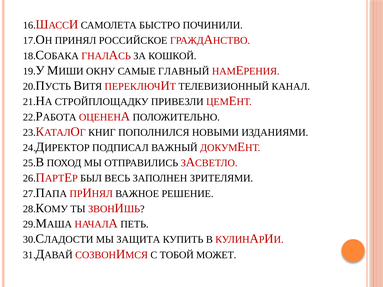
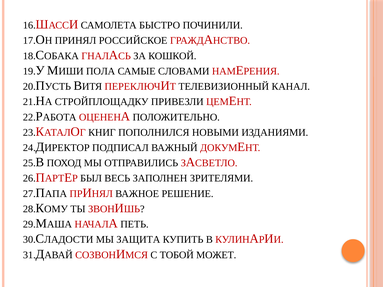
ОКНУ: ОКНУ -> ПОЛА (101, 71)
ГЛАВНЫЙ: ГЛАВНЫЙ -> СЛОВАМИ (184, 71)
